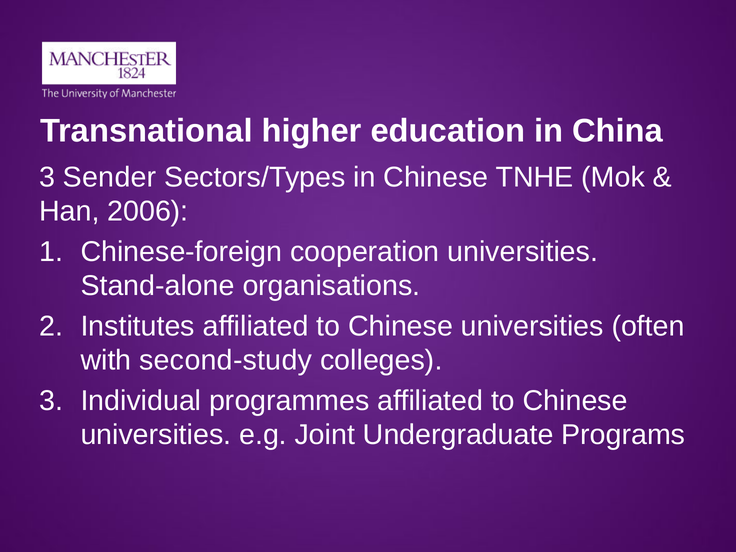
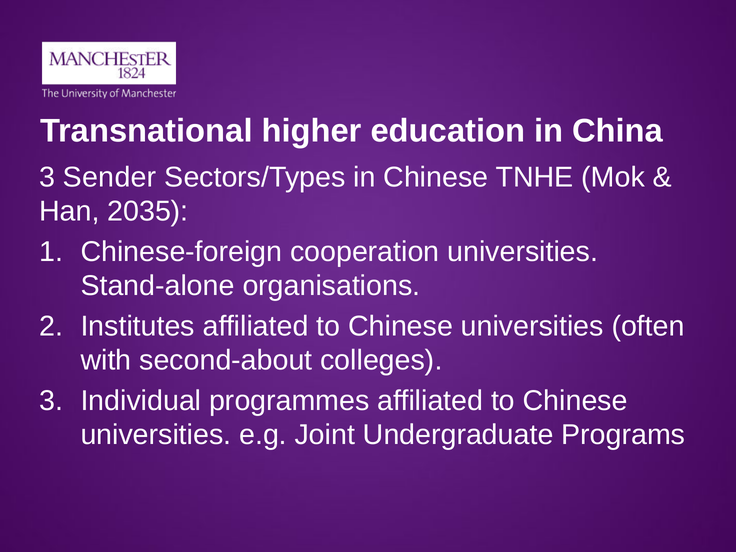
2006: 2006 -> 2035 (148, 212)
second-study: second-study -> second-about (226, 360)
